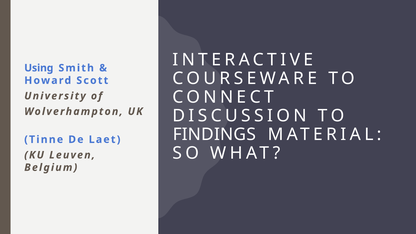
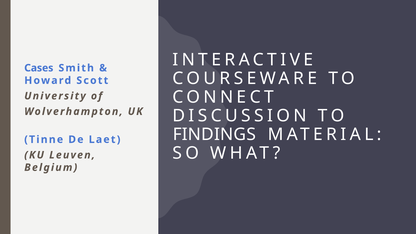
Using: Using -> Cases (39, 68)
